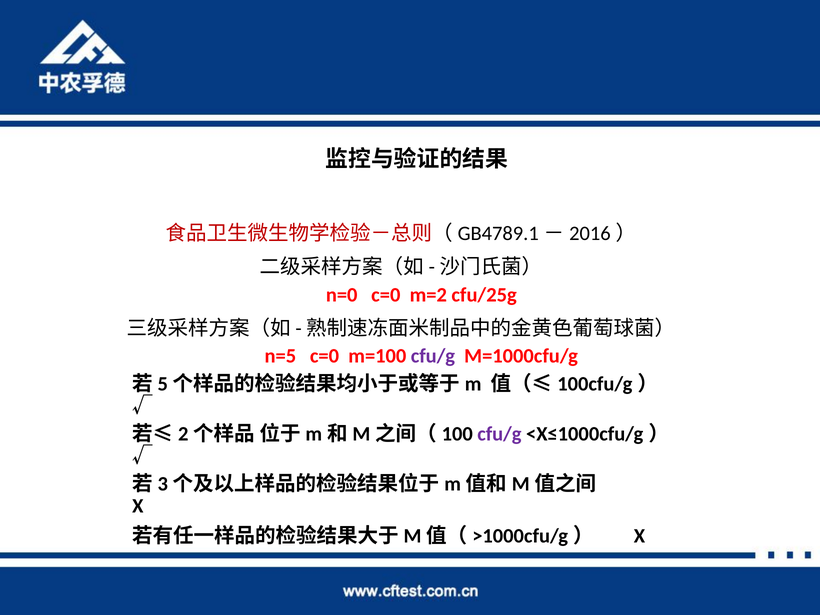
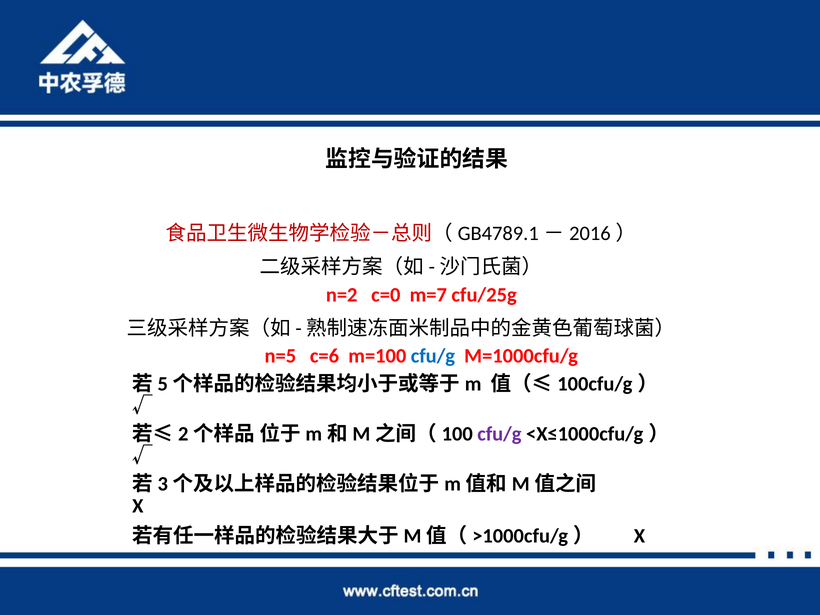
n=0: n=0 -> n=2 (342, 295)
m=2: m=2 -> m=7 (428, 295)
n=5 c=0: c=0 -> c=6 (324, 356)
cfu/g colour: purple -> blue (433, 356)
